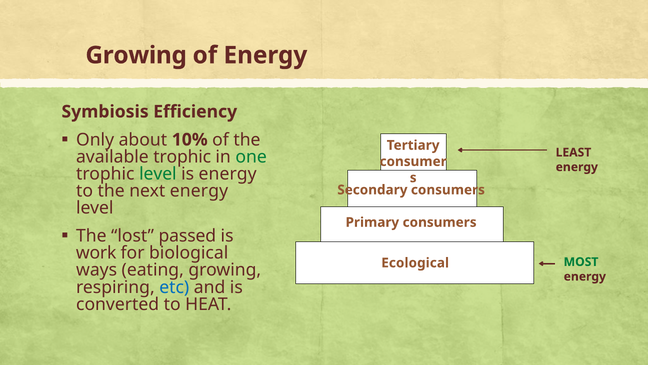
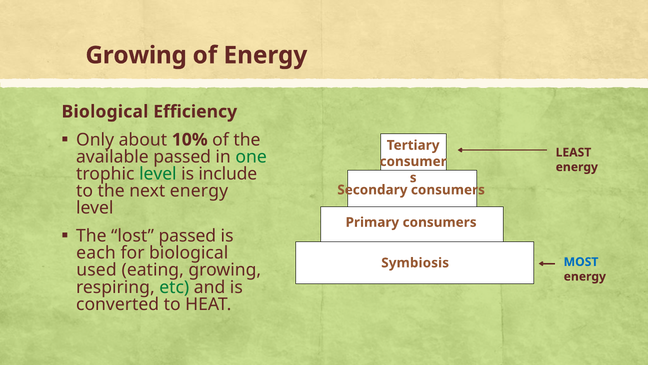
Symbiosis: Symbiosis -> Biological (105, 112)
available trophic: trophic -> passed (182, 157)
is energy: energy -> include (228, 174)
work: work -> each (96, 253)
MOST colour: green -> blue (581, 262)
Ecological: Ecological -> Symbiosis (415, 263)
ways: ways -> used (96, 270)
etc colour: blue -> green (174, 287)
